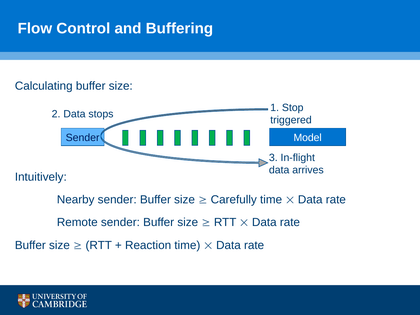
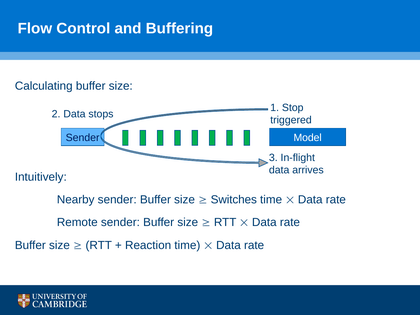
Carefully: Carefully -> Switches (234, 200)
